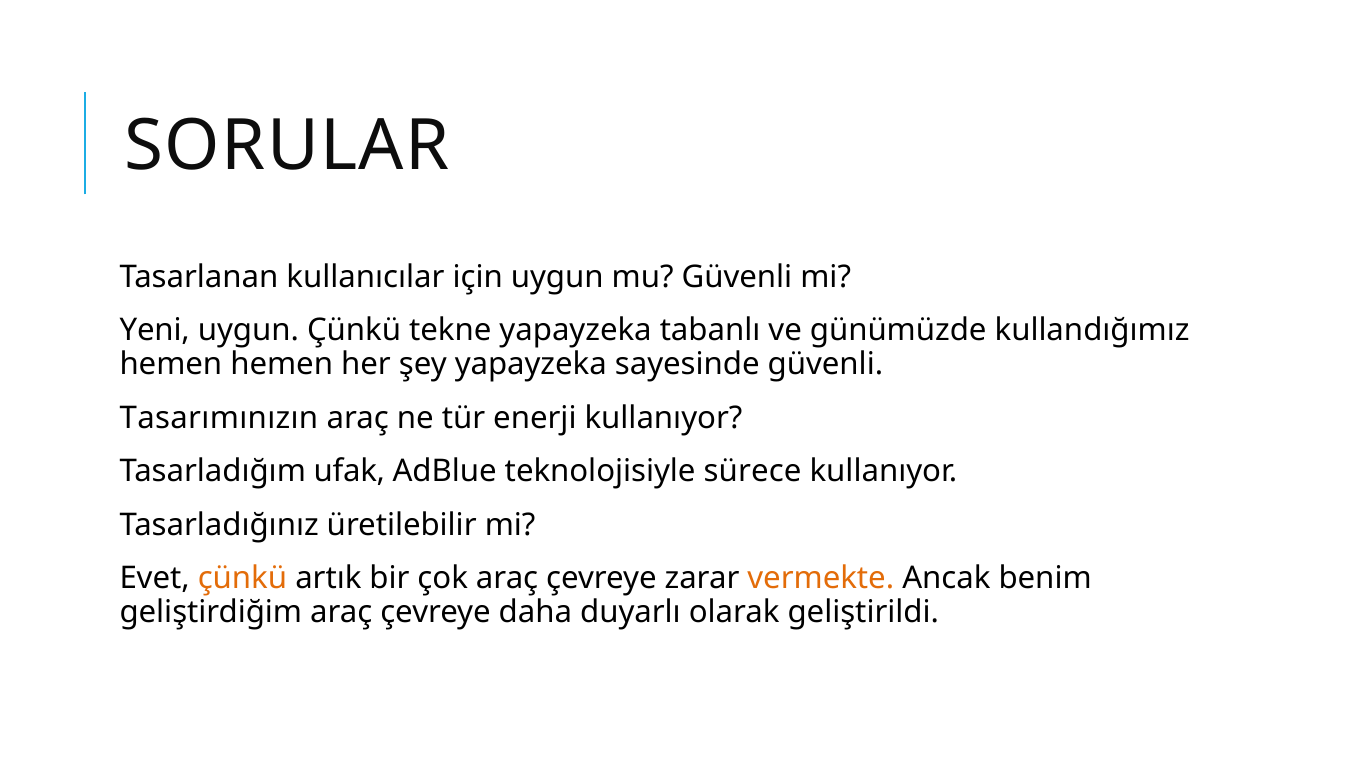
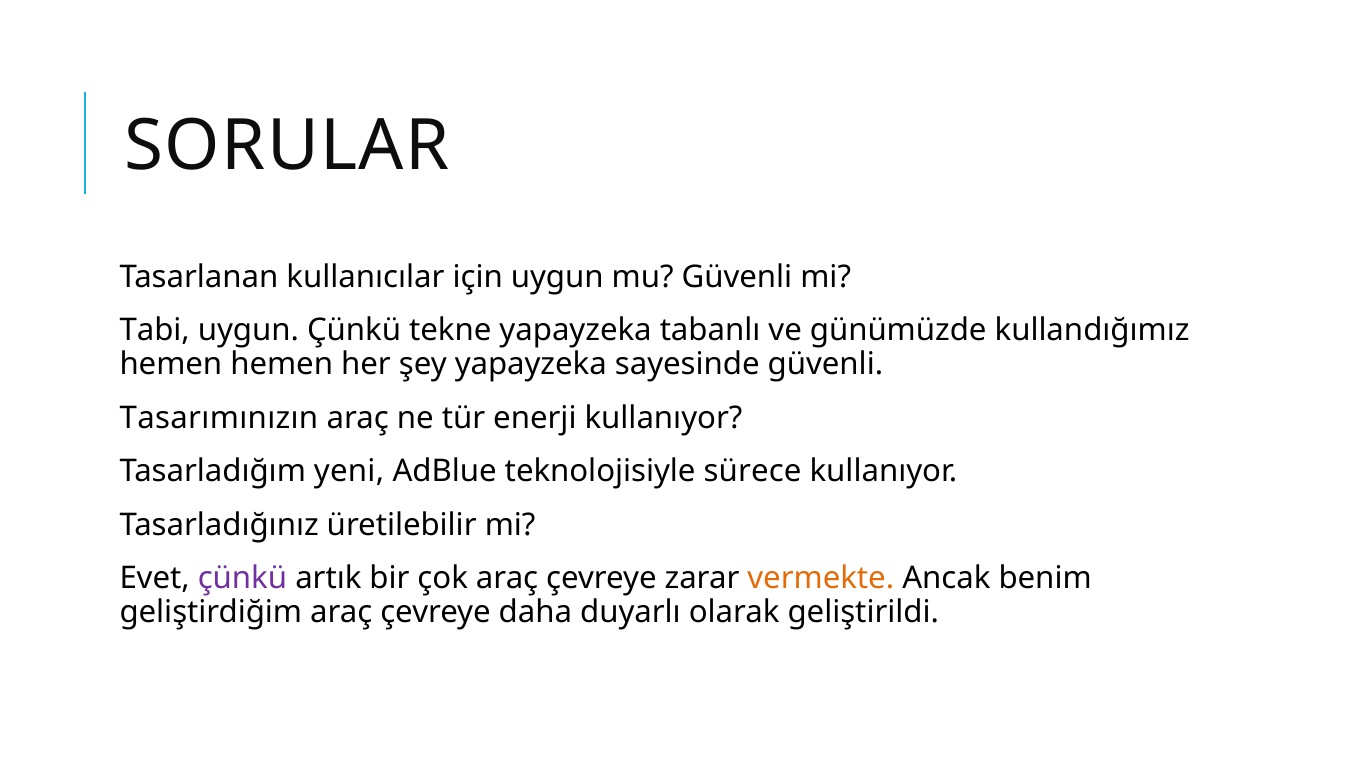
Yeni: Yeni -> Tabi (155, 331)
ufak: ufak -> yeni (349, 472)
çünkü colour: orange -> purple (242, 579)
